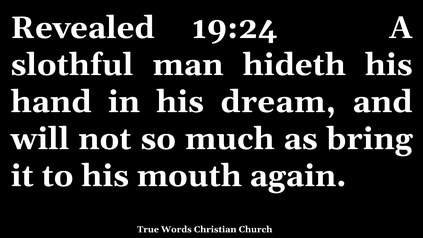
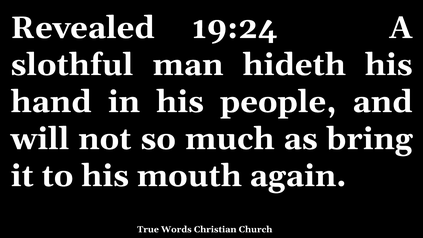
dream: dream -> people (278, 102)
